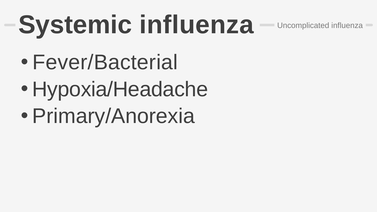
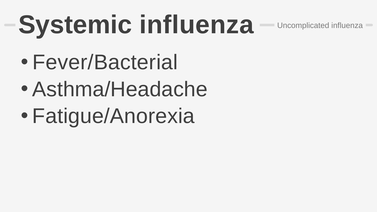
Hypoxia/Headache: Hypoxia/Headache -> Asthma/Headache (120, 89)
Primary/Anorexia: Primary/Anorexia -> Fatigue/Anorexia (113, 116)
